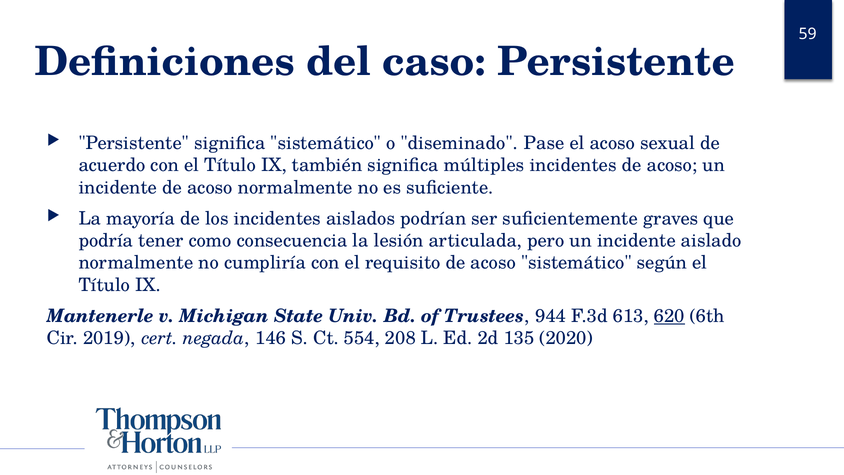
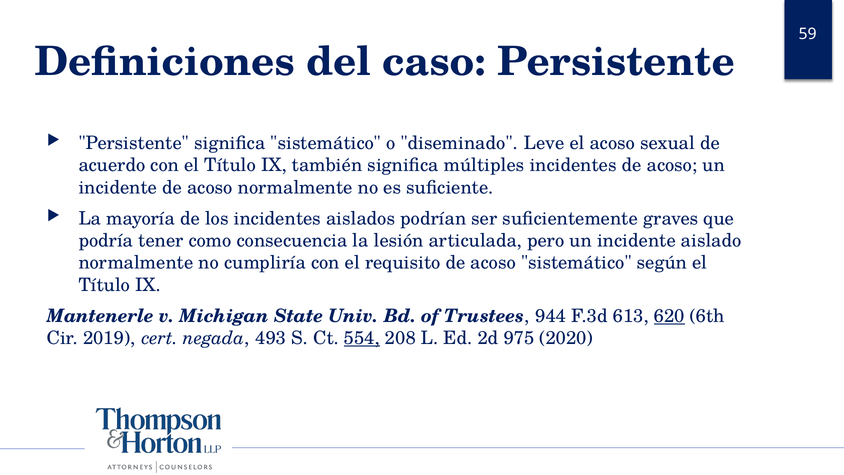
Pase: Pase -> Leve (544, 143)
146: 146 -> 493 (271, 338)
554 underline: none -> present (362, 338)
135: 135 -> 975 (519, 338)
